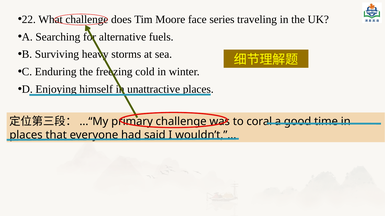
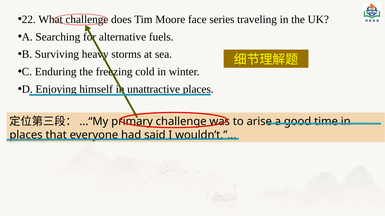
coral: coral -> arise (259, 122)
